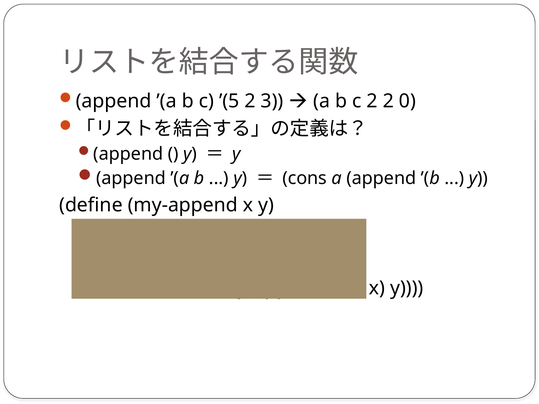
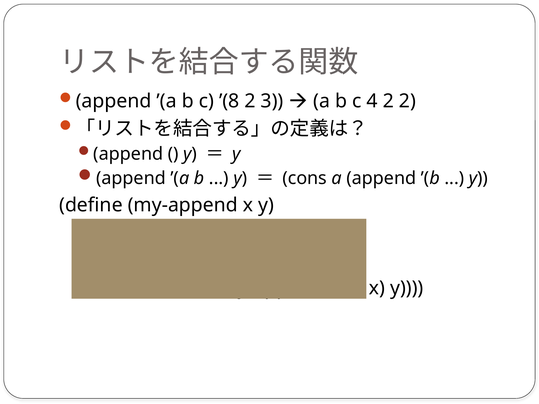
’(5: ’(5 -> ’(8 (229, 101)
c 2: 2 -> 4 (372, 101)
2 0: 0 -> 2 (407, 101)
